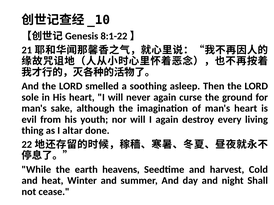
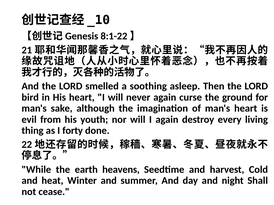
sole: sole -> bird (30, 98)
altar: altar -> forty (73, 131)
